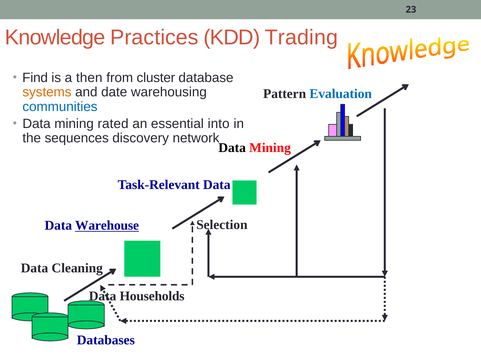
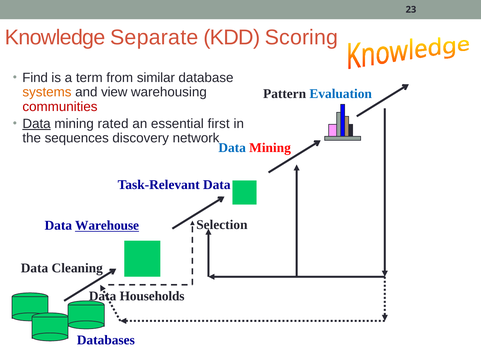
Practices: Practices -> Separate (154, 38)
Trading: Trading -> Scoring (301, 38)
then: then -> term (89, 78)
cluster: cluster -> similar (156, 78)
date: date -> view (114, 92)
communities colour: blue -> red (60, 107)
Data underline: none -> present (37, 124)
into: into -> first (219, 124)
Data colour: black -> blue (232, 148)
